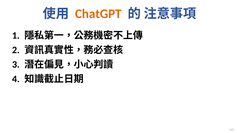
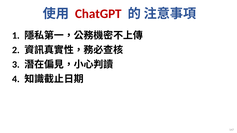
ChatGPT colour: orange -> red (98, 14)
